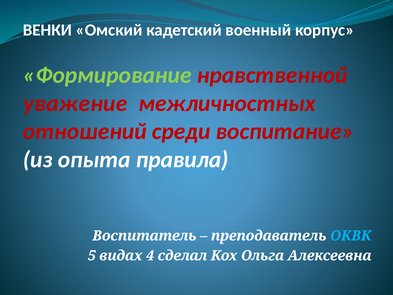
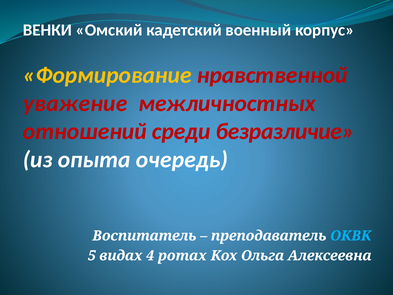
Формирование colour: light green -> yellow (107, 75)
воспитание: воспитание -> безразличие (285, 131)
правила: правила -> очередь (182, 159)
сделал: сделал -> ротах (182, 255)
